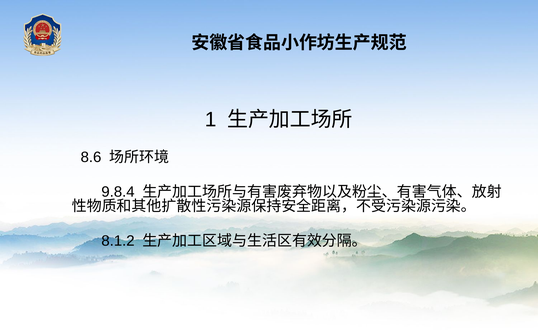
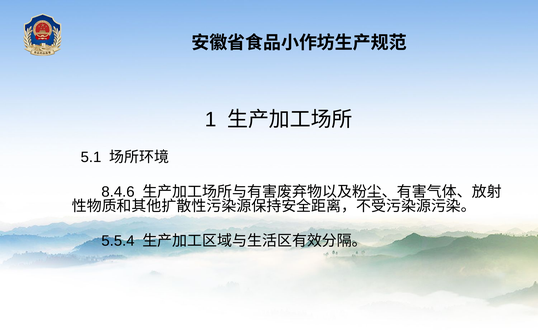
8.6: 8.6 -> 5.1 (91, 157)
9.8.4: 9.8.4 -> 8.4.6 (118, 192)
8.1.2: 8.1.2 -> 5.5.4 (118, 241)
